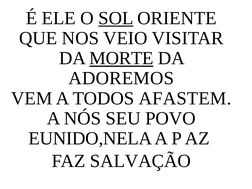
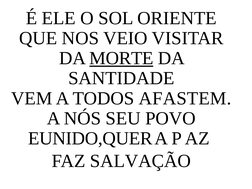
SOL underline: present -> none (116, 18)
ADOREMOS: ADOREMOS -> SANTIDADE (121, 78)
EUNIDO,NELA: EUNIDO,NELA -> EUNIDO,QUER (90, 138)
